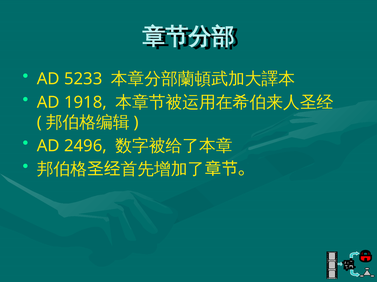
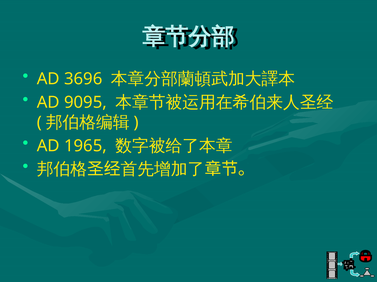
5233: 5233 -> 3696 (83, 79)
1918: 1918 -> 9095 (85, 103)
2496: 2496 -> 1965 (85, 146)
